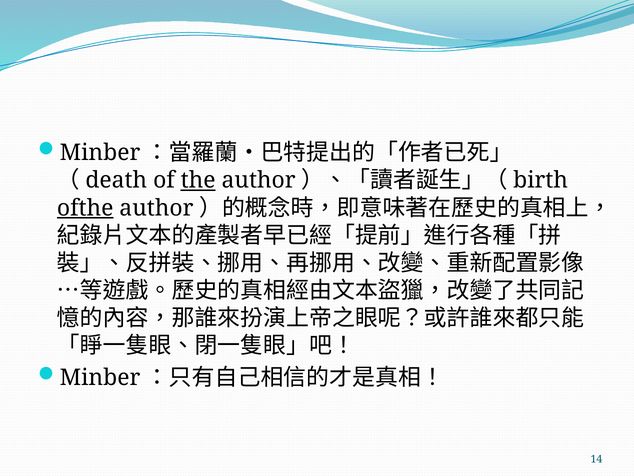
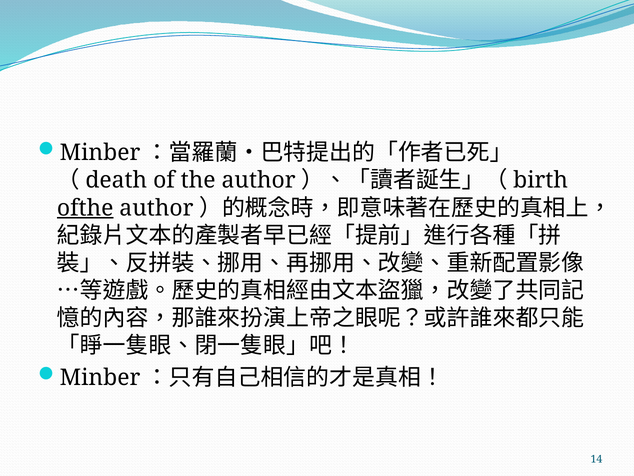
the underline: present -> none (198, 180)
